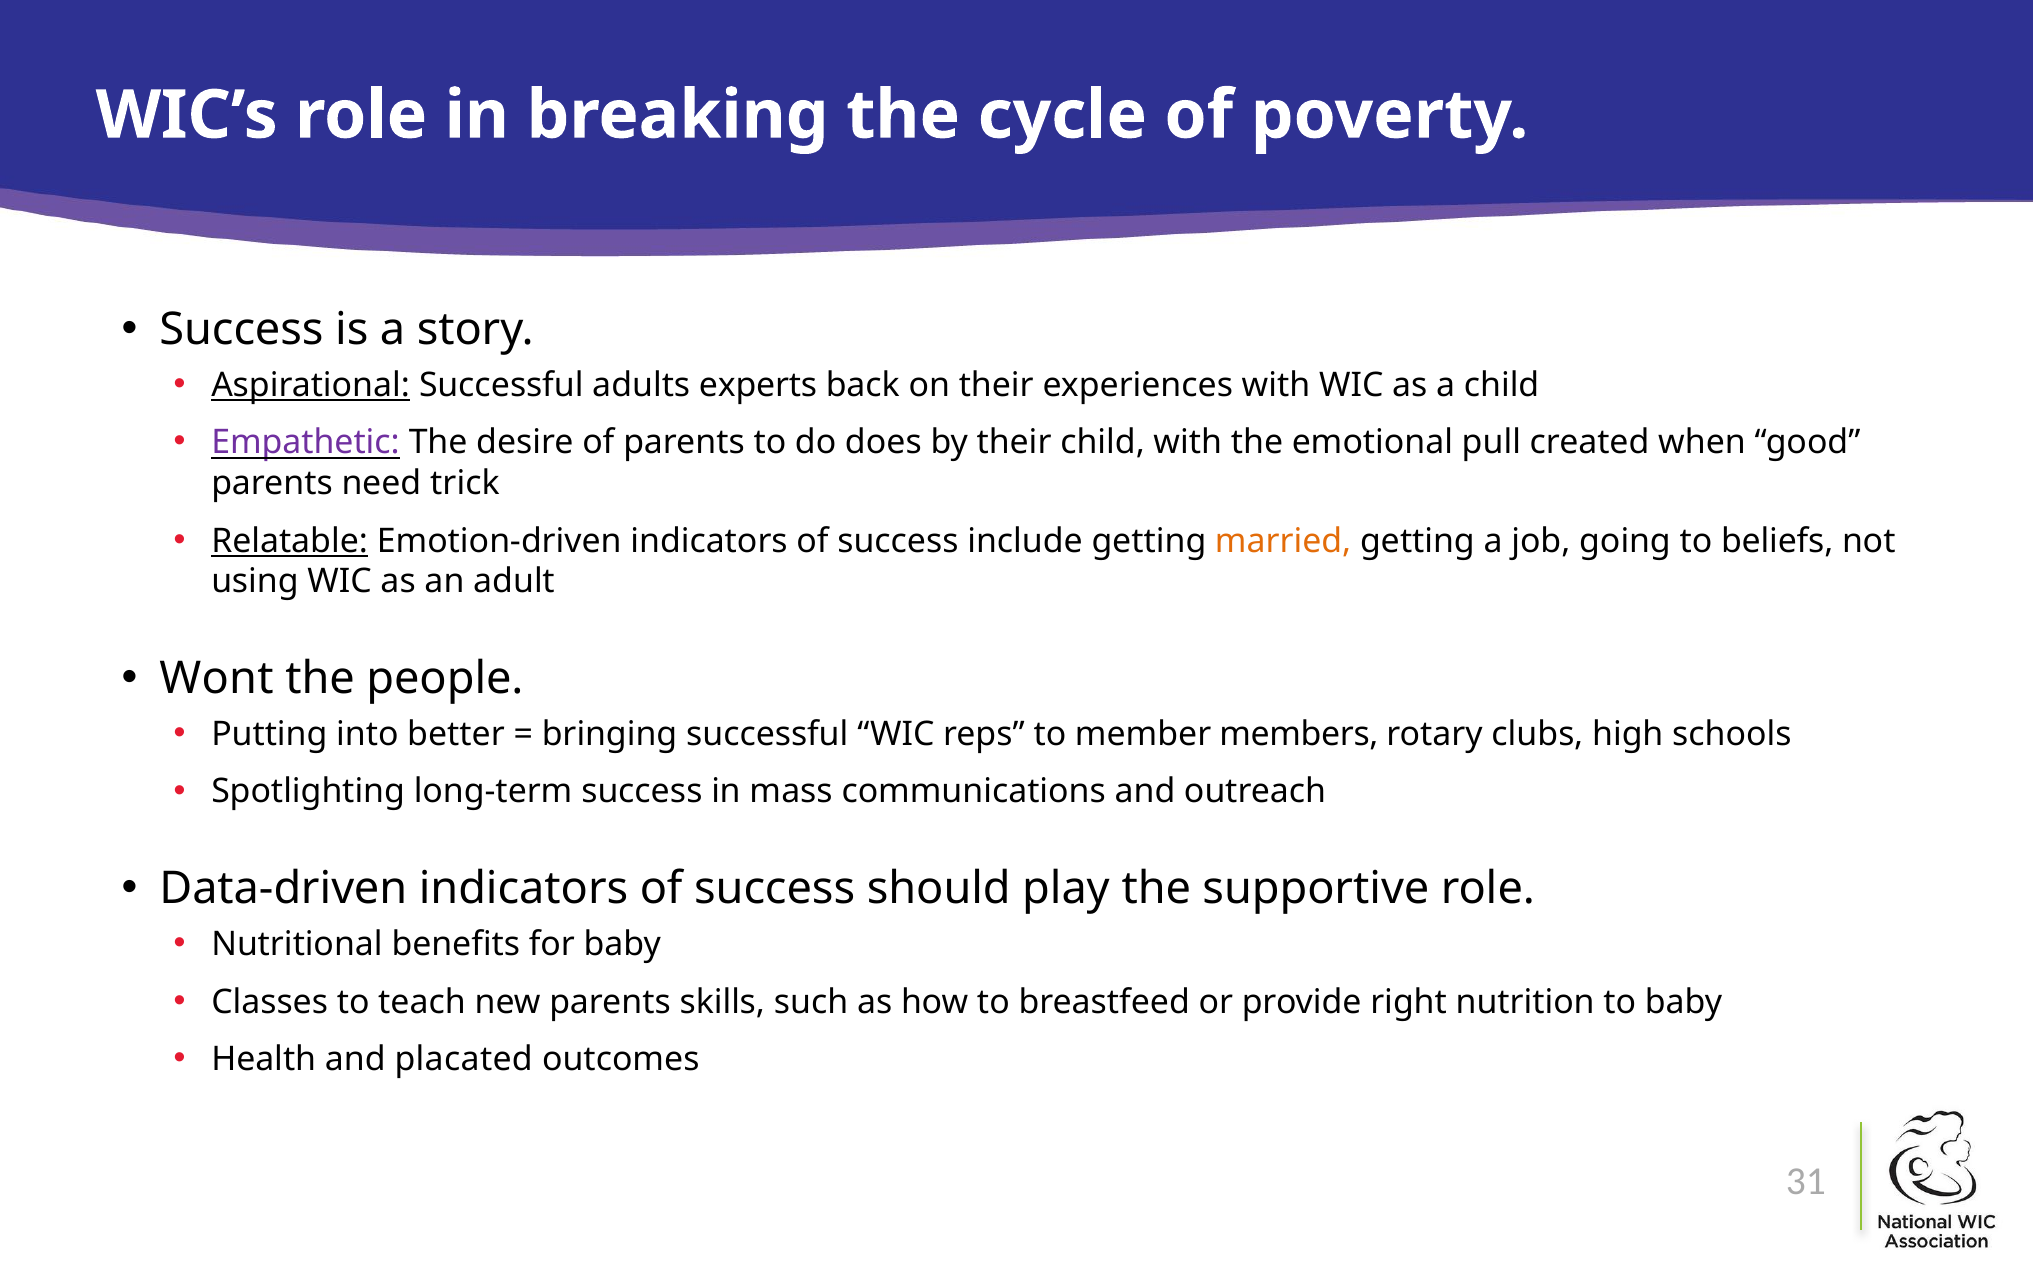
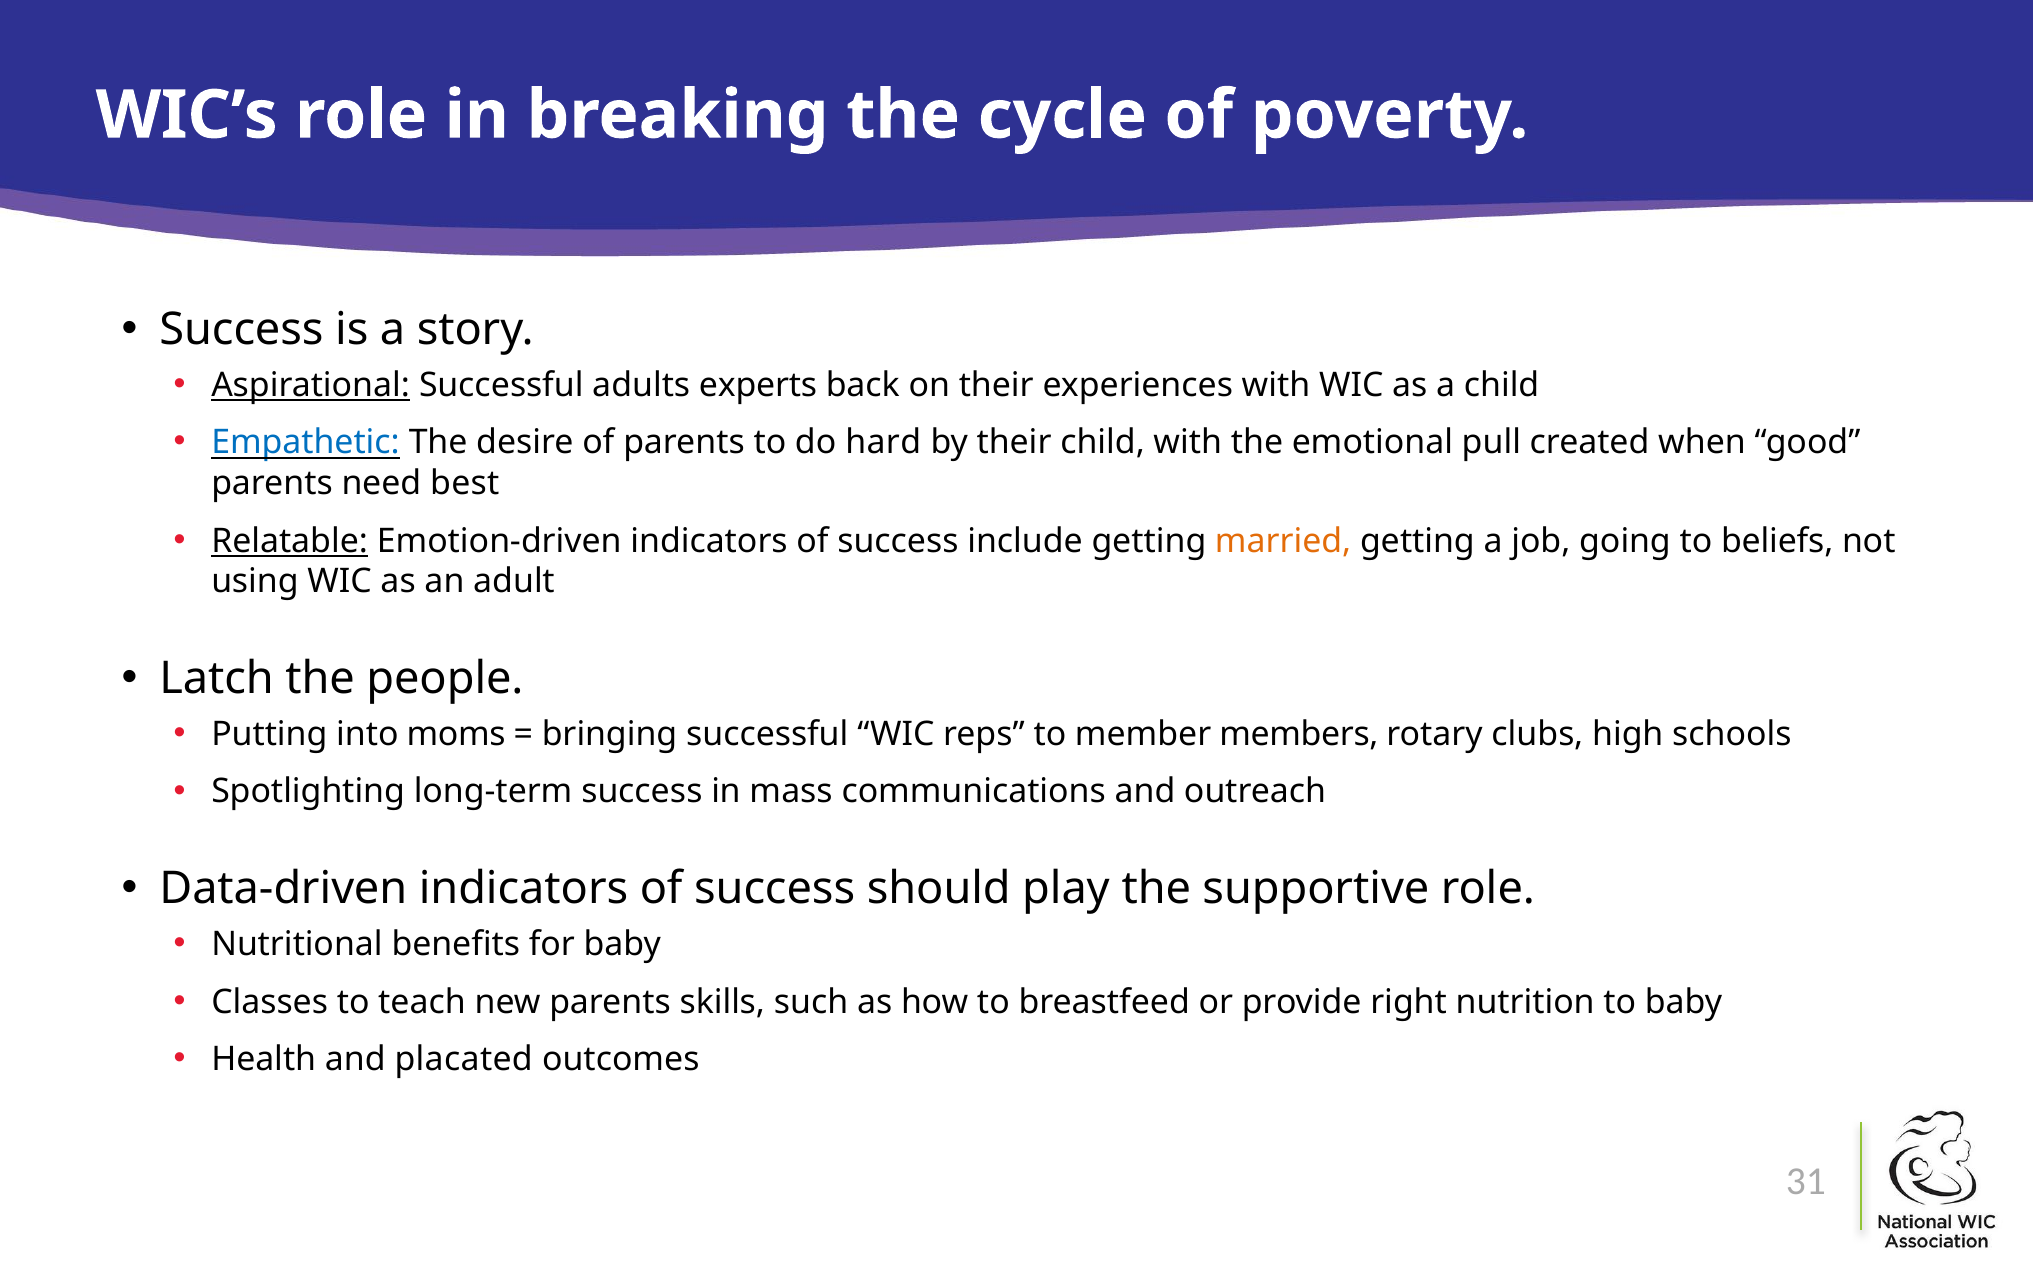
Empathetic colour: purple -> blue (306, 442)
does: does -> hard (883, 442)
trick: trick -> best (465, 483)
Wont: Wont -> Latch (217, 679)
better: better -> moms (456, 734)
